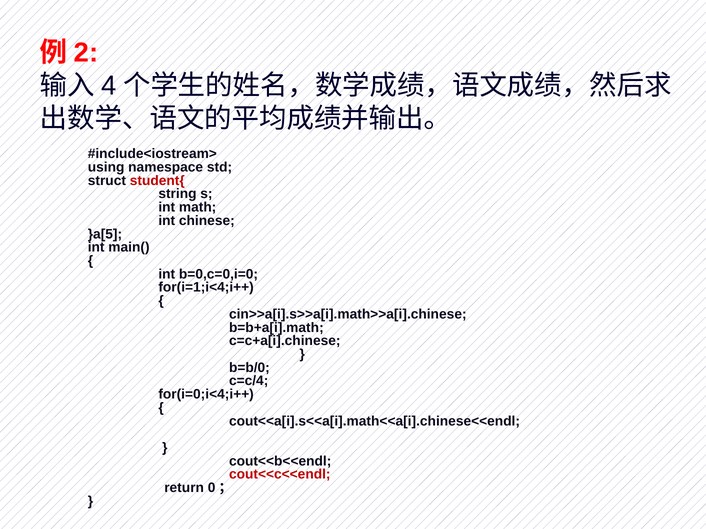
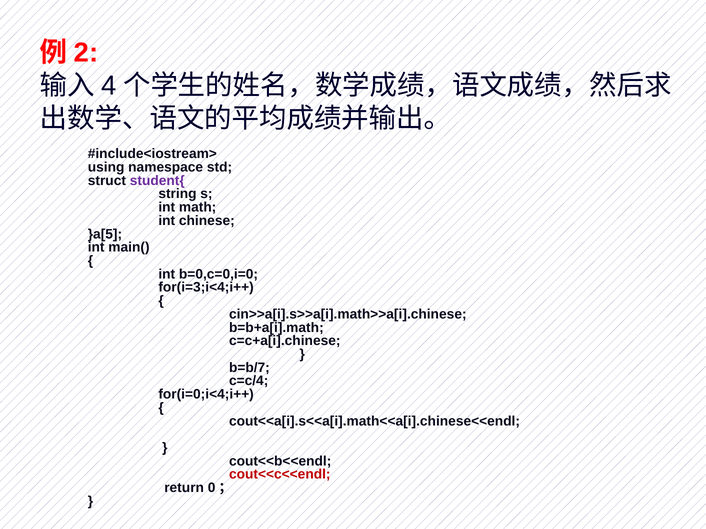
student{ colour: red -> purple (157, 181)
for(i=1;i<4;i++: for(i=1;i<4;i++ -> for(i=3;i<4;i++ (206, 288)
b=b/0: b=b/0 -> b=b/7 (249, 368)
